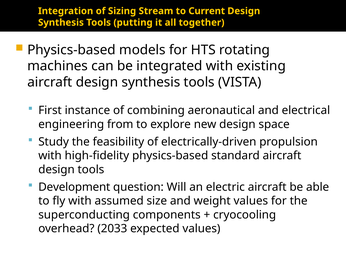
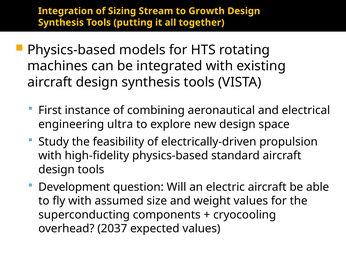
Current: Current -> Growth (207, 11)
from: from -> ultra (120, 124)
2033: 2033 -> 2037 (112, 229)
